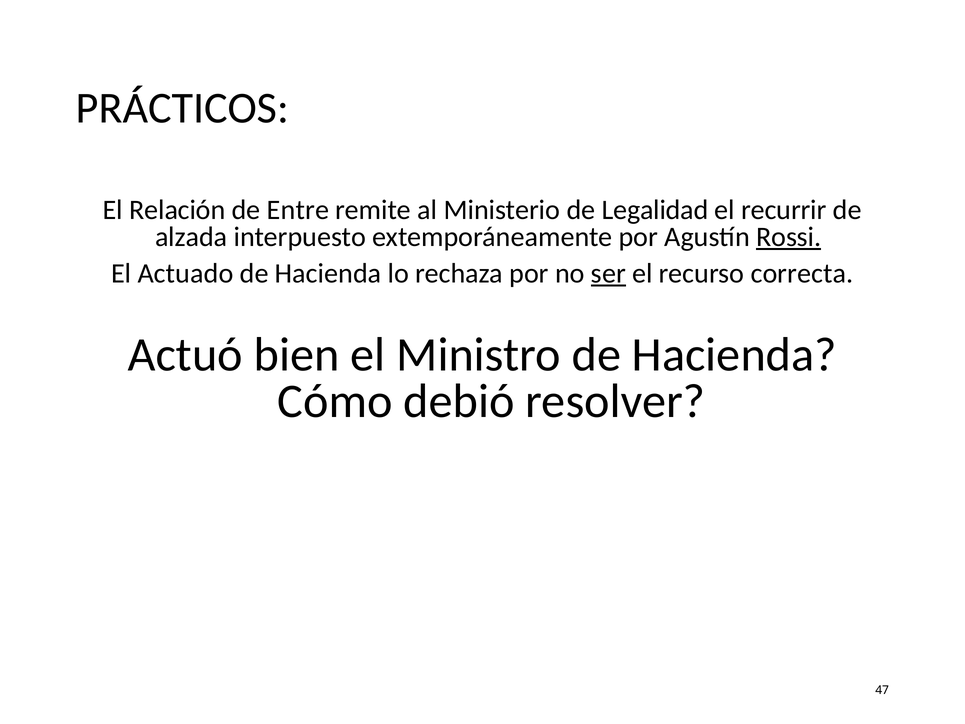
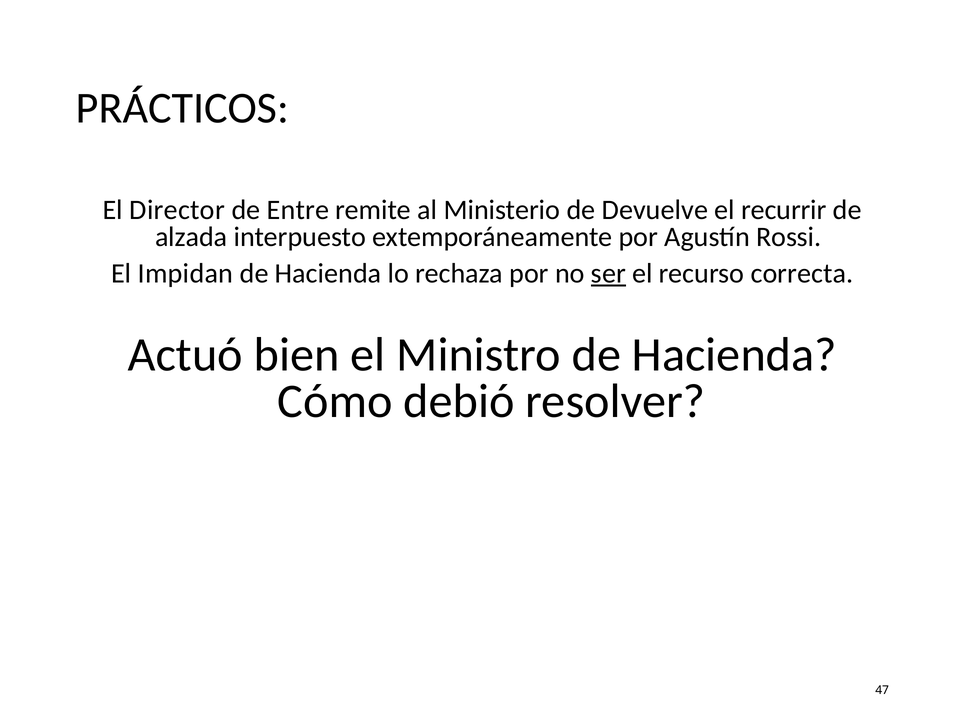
Relación: Relación -> Director (177, 210)
Legalidad: Legalidad -> Devuelve (655, 210)
Rossi underline: present -> none (789, 237)
Actuado: Actuado -> Impidan (185, 273)
